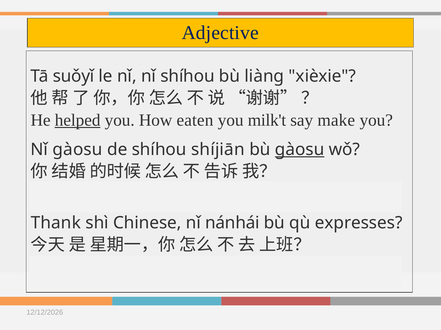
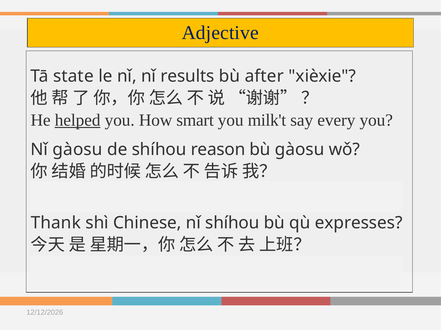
suǒyǐ: suǒyǐ -> state (73, 76)
nǐ shíhou: shíhou -> results (188, 76)
liàng: liàng -> after (264, 76)
eaten: eaten -> smart (195, 120)
make: make -> every (336, 120)
shíjiān: shíjiān -> reason (218, 150)
gàosu underline: present -> none (300, 150)
nǐ nánhái: nánhái -> shíhou (232, 223)
